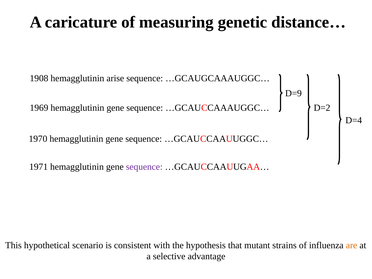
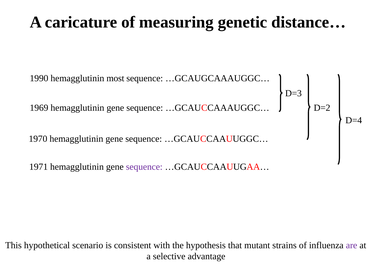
1908: 1908 -> 1990 (39, 78)
arise: arise -> most (115, 78)
D=9: D=9 -> D=3 (293, 93)
are colour: orange -> purple (352, 245)
